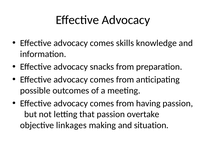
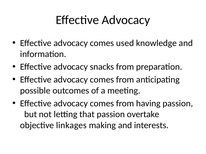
skills: skills -> used (125, 43)
situation: situation -> interests (151, 126)
